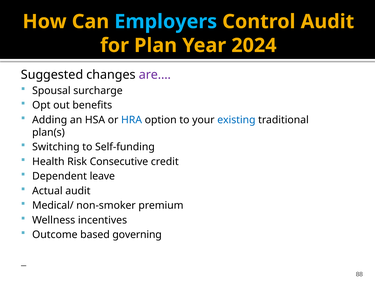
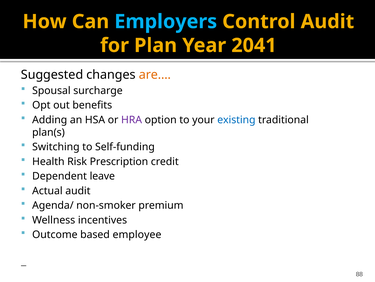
2024: 2024 -> 2041 (254, 45)
are… colour: purple -> orange (155, 75)
HRA colour: blue -> purple (132, 119)
Consecutive: Consecutive -> Prescription (119, 161)
Medical/: Medical/ -> Agenda/ (53, 205)
governing: governing -> employee (137, 234)
